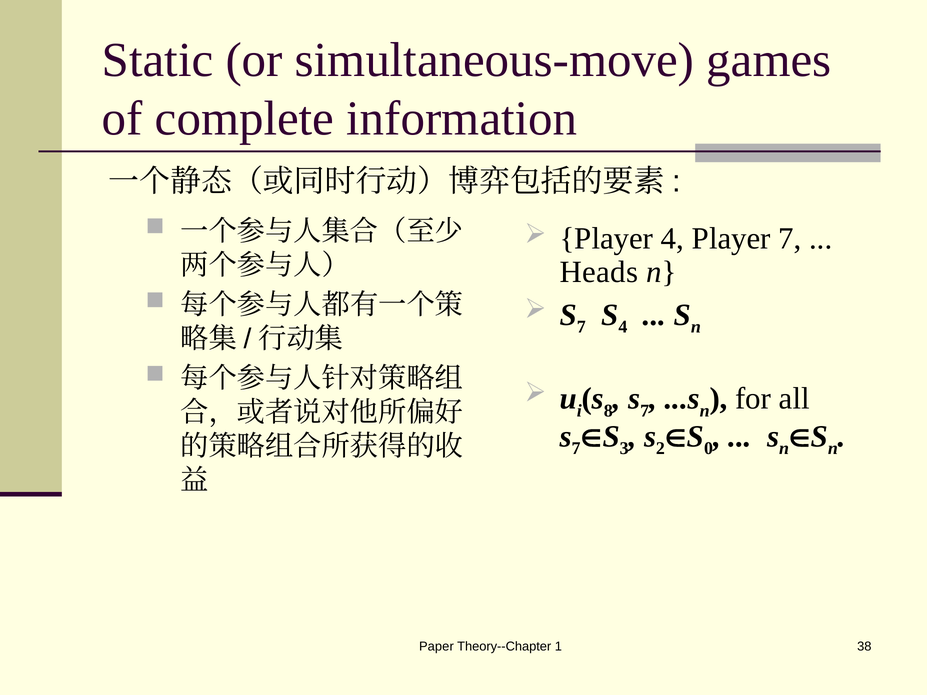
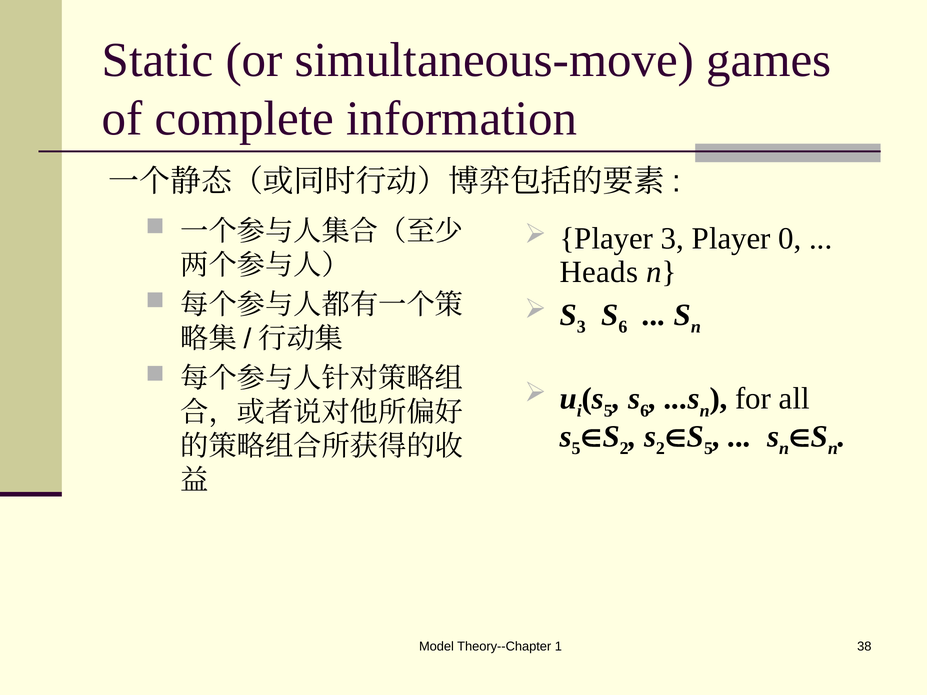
Player 4: 4 -> 3 (672, 239)
Player 7: 7 -> 0 (790, 239)
7: 7 -> 3 (581, 327)
4: 4 -> 6 (623, 327)
8: 8 -> 5 (608, 411)
7: 7 -> 6 (645, 411)
7: 7 -> 5 (576, 449)
3: 3 -> 2 (624, 449)
0: 0 -> 5 (709, 449)
Paper: Paper -> Model (436, 647)
